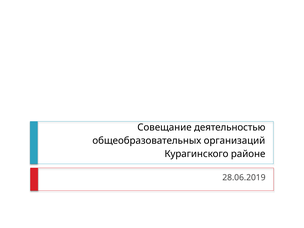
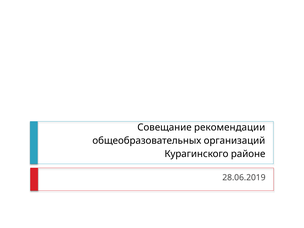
деятельностью: деятельностью -> рекомендации (230, 127)
